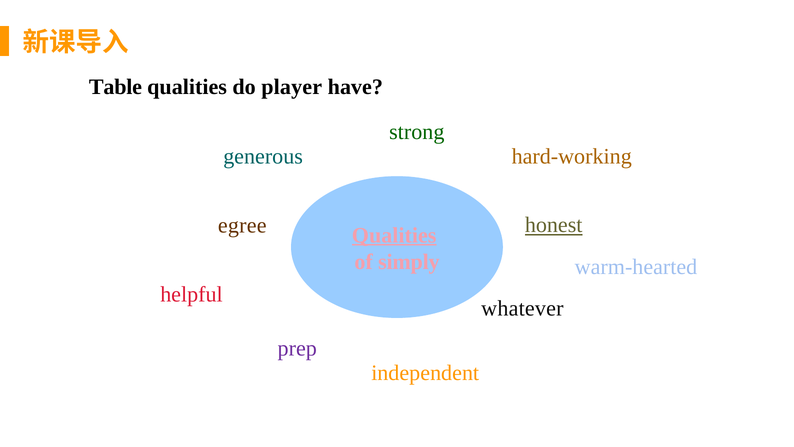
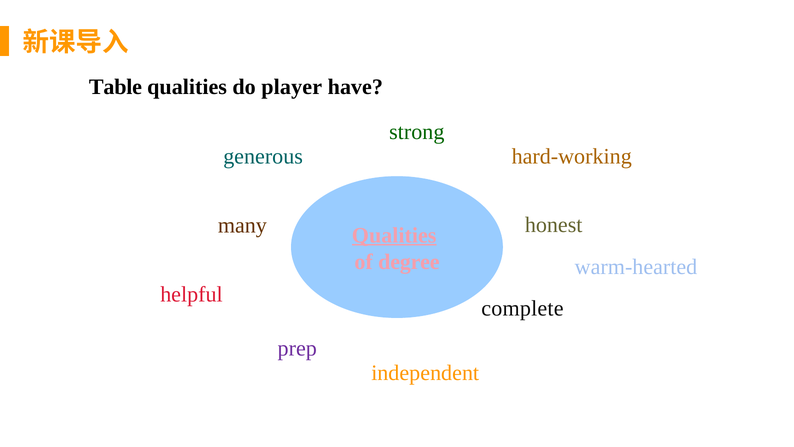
egree: egree -> many (242, 225)
honest underline: present -> none (554, 225)
simply: simply -> degree (409, 262)
whatever: whatever -> complete (522, 308)
